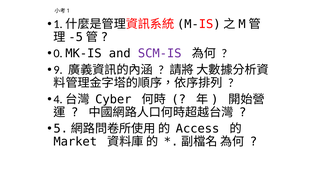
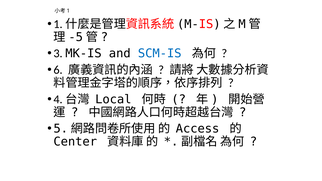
0: 0 -> 3 (58, 53)
SCM-IS colour: purple -> blue (160, 53)
9: 9 -> 6 (58, 70)
Cyber: Cyber -> Local (113, 99)
Market: Market -> Center (75, 142)
